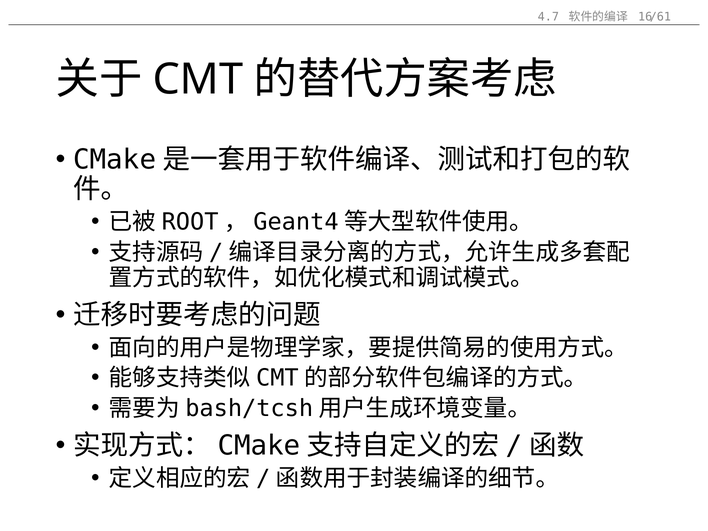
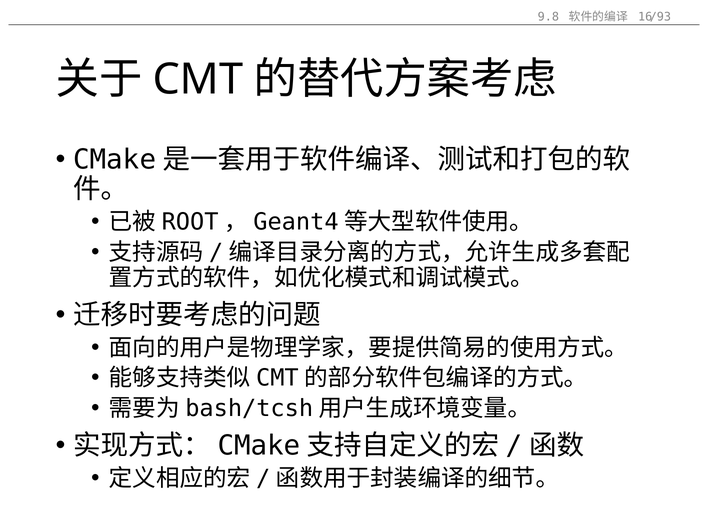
4.7: 4.7 -> 9.8 (548, 17)
/61: /61 -> /93 (660, 17)
